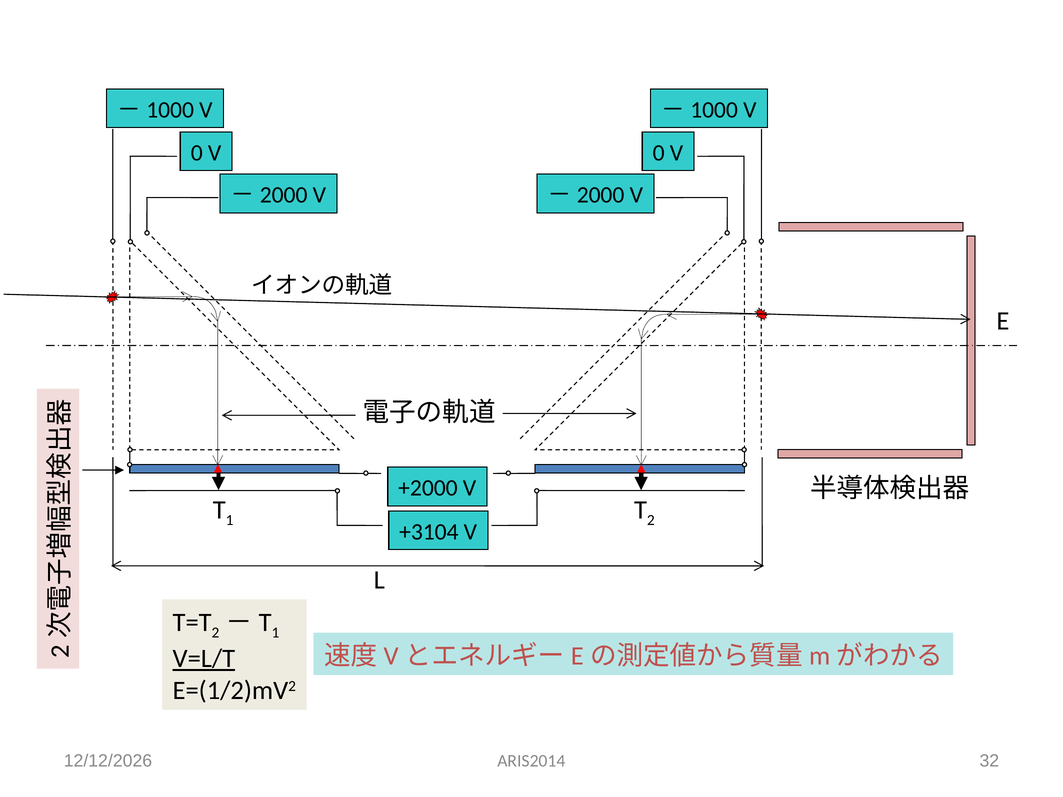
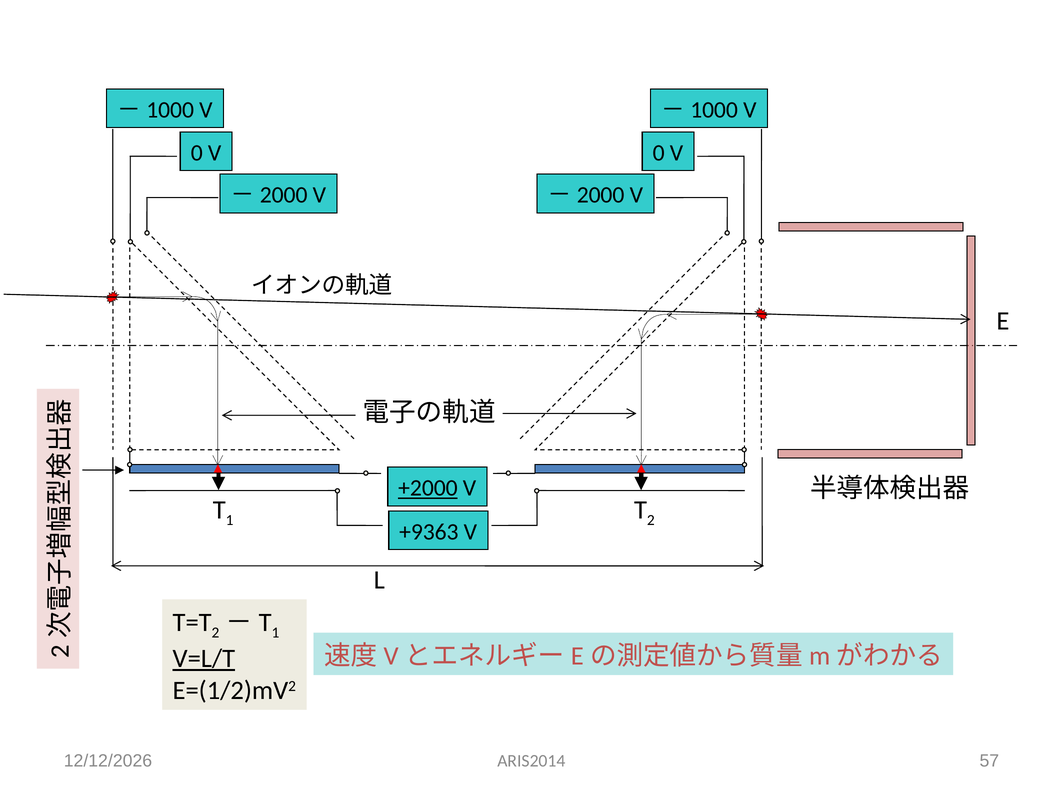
+2000 underline: none -> present (428, 488)
+3104: +3104 -> +9363 (429, 532)
32: 32 -> 57 (989, 761)
